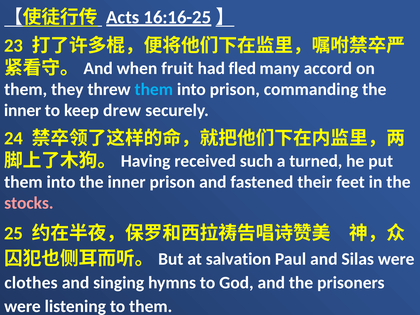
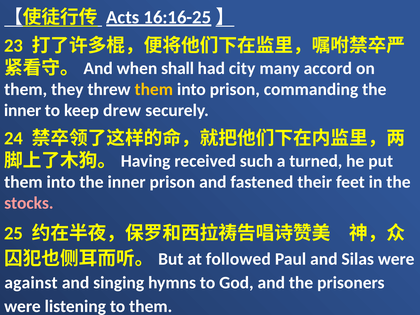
fruit: fruit -> shall (178, 68)
fled: fled -> city (242, 68)
them colour: light blue -> yellow (154, 90)
salvation: salvation -> followed (238, 259)
clothes: clothes -> against (31, 283)
